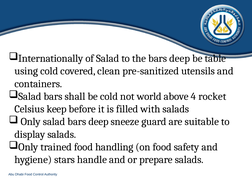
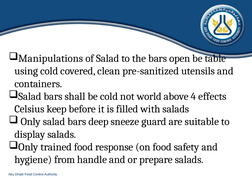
Internationally: Internationally -> Manipulations (51, 58)
the bars deep: deep -> open (180, 58)
rocket: rocket -> effects (212, 96)
handling: handling -> response (114, 147)
stars: stars -> from (65, 159)
